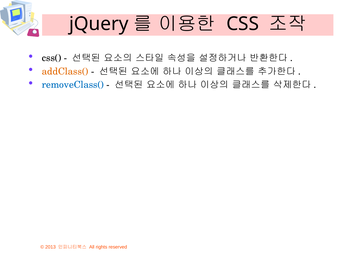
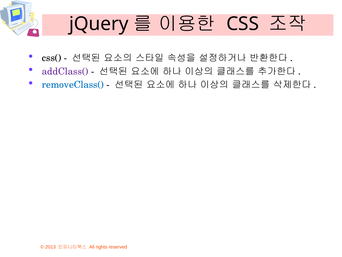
addClass( colour: orange -> purple (65, 71)
